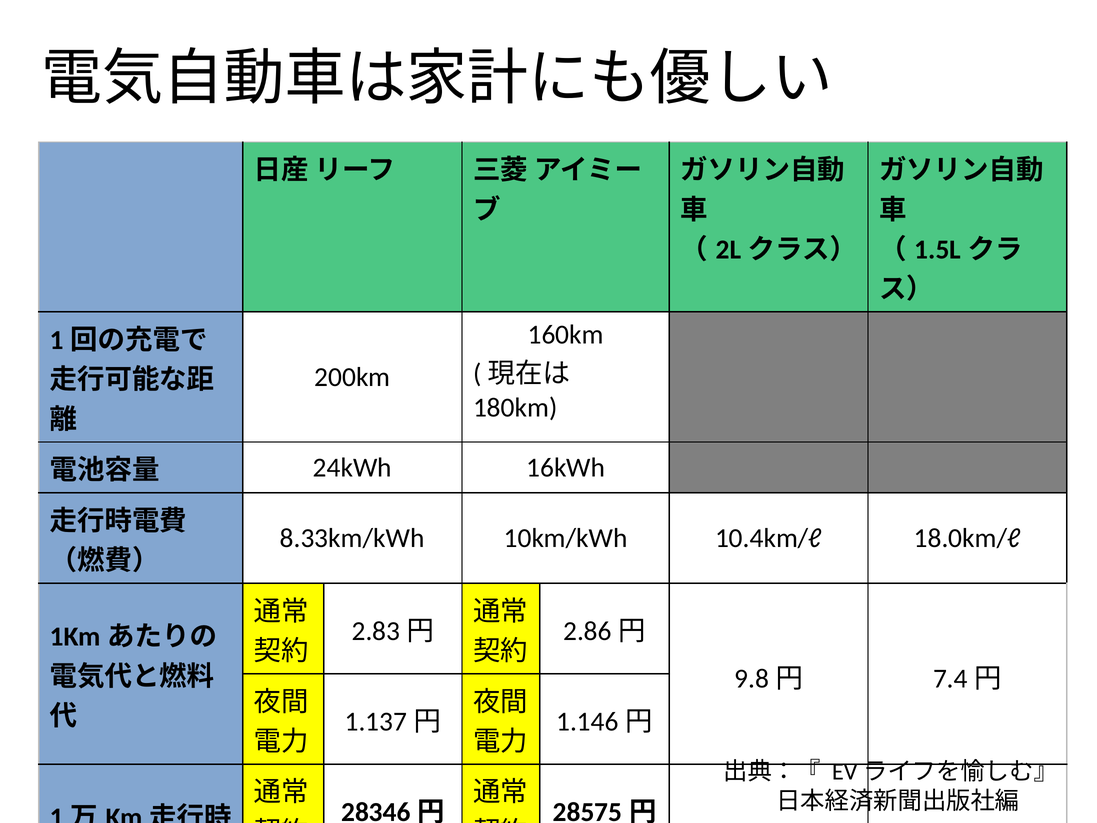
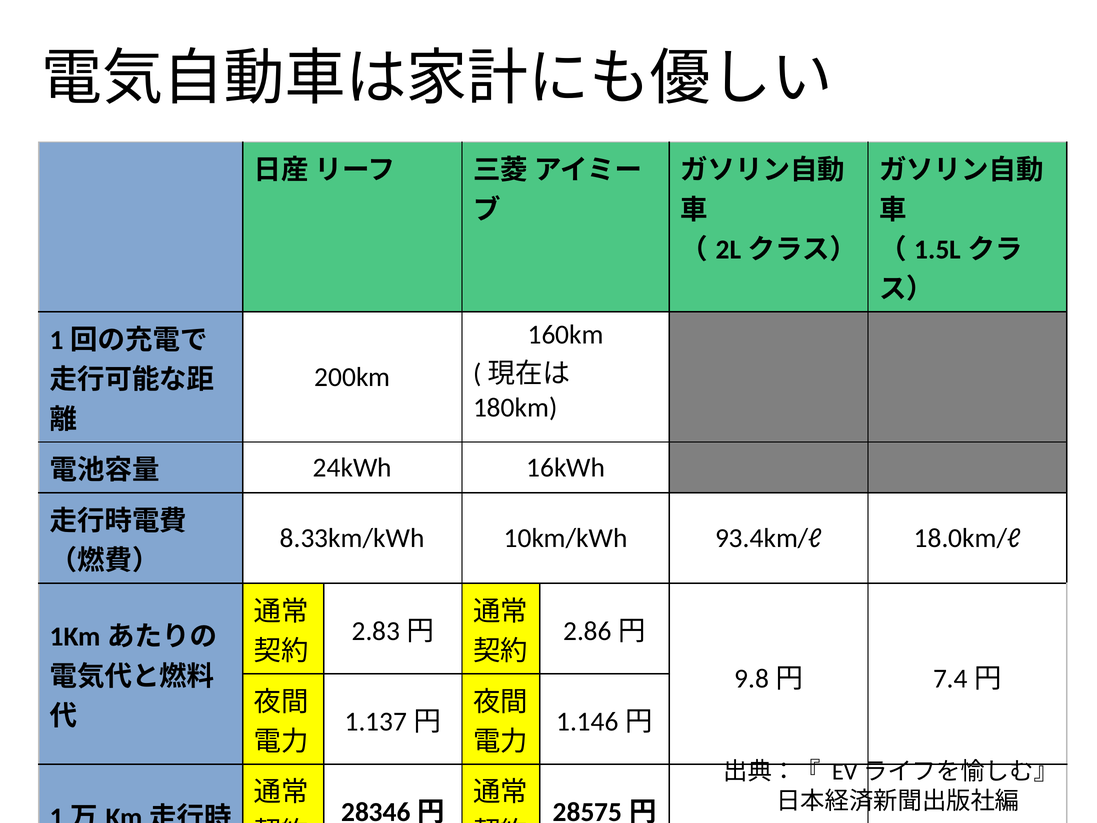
10.4km/ℓ: 10.4km/ℓ -> 93.4km/ℓ (769, 538)
